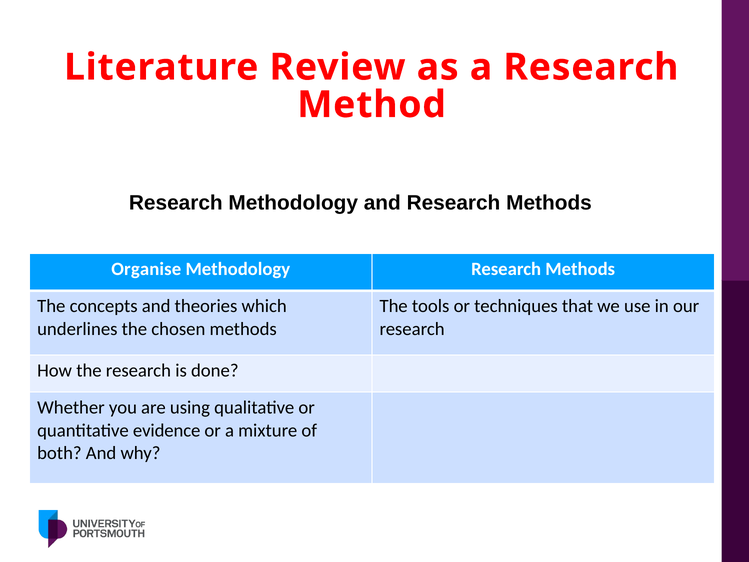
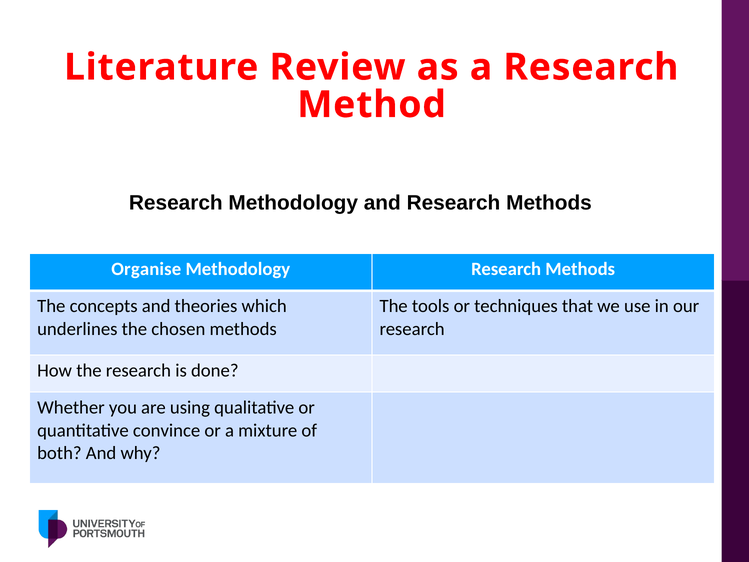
evidence: evidence -> convince (167, 430)
